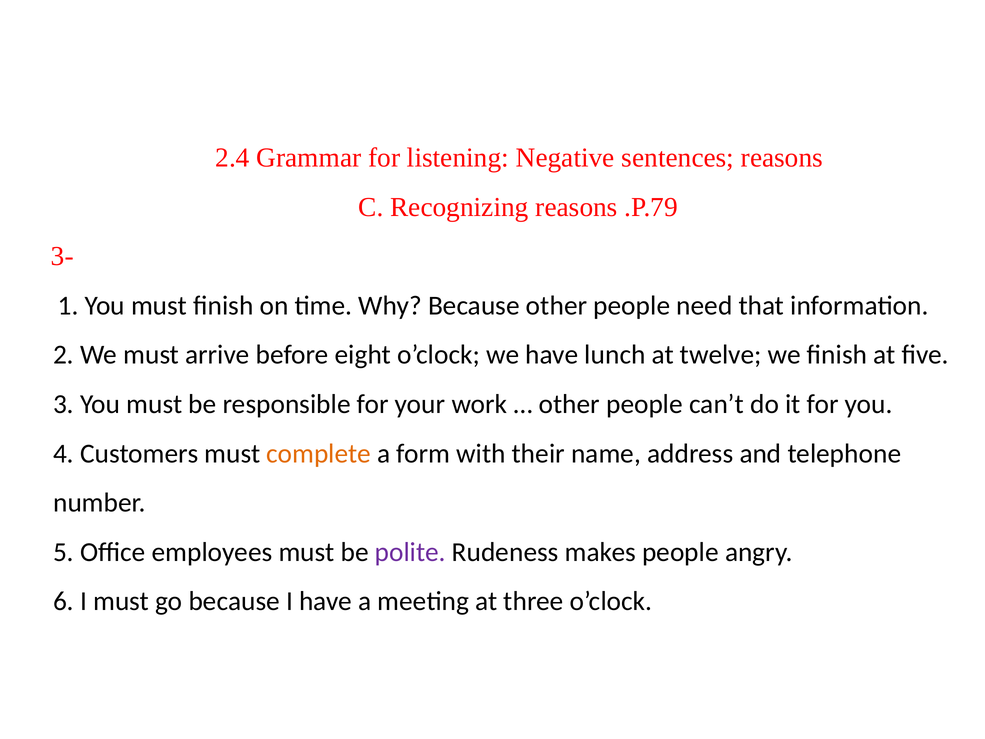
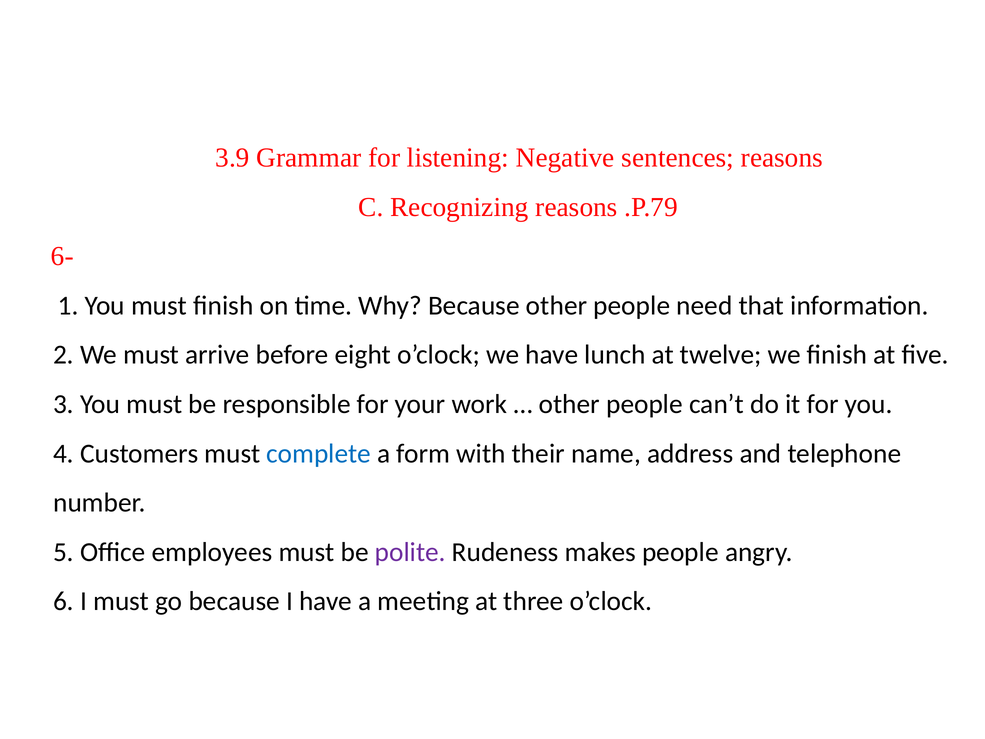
2.4: 2.4 -> 3.9 (232, 158)
3-: 3- -> 6- (62, 256)
complete colour: orange -> blue (319, 453)
